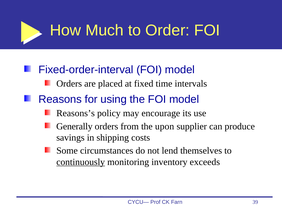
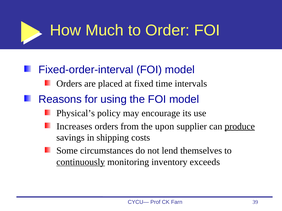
Reasons’s: Reasons’s -> Physical’s (76, 113)
Generally: Generally -> Increases (74, 127)
produce underline: none -> present (240, 127)
